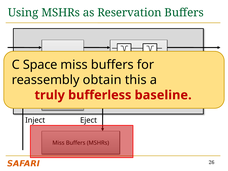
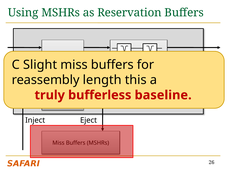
Space: Space -> Slight (40, 65)
obtain: obtain -> length (102, 80)
